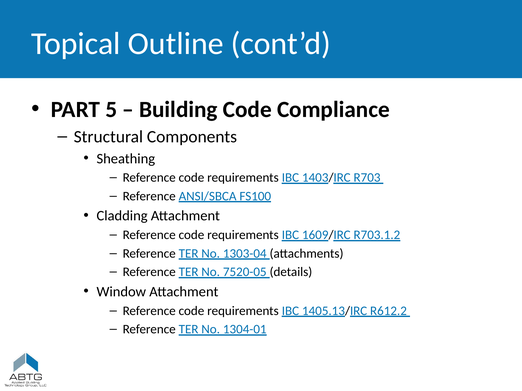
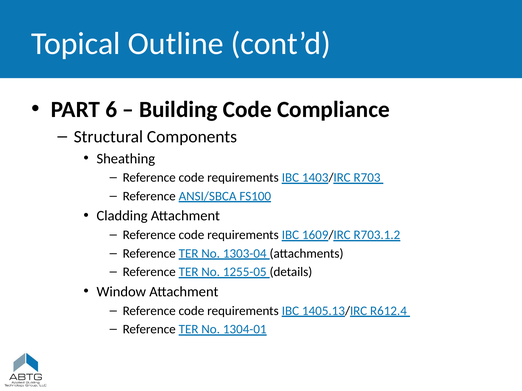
5: 5 -> 6 (111, 110)
7520-05: 7520-05 -> 1255-05 (245, 272)
R612.2: R612.2 -> R612.4 (388, 311)
